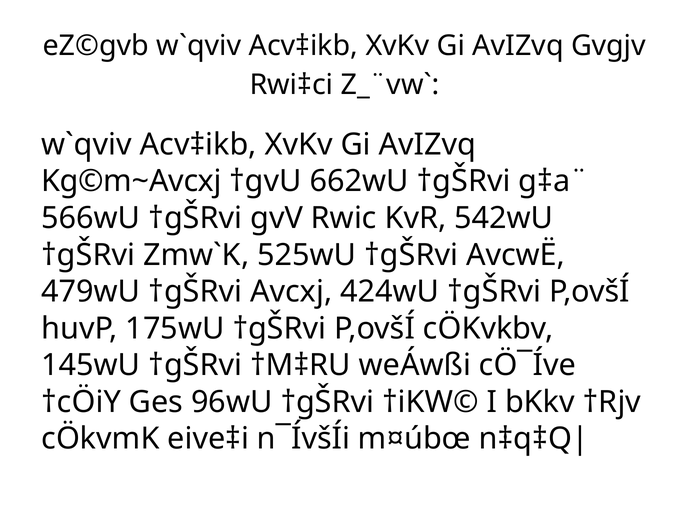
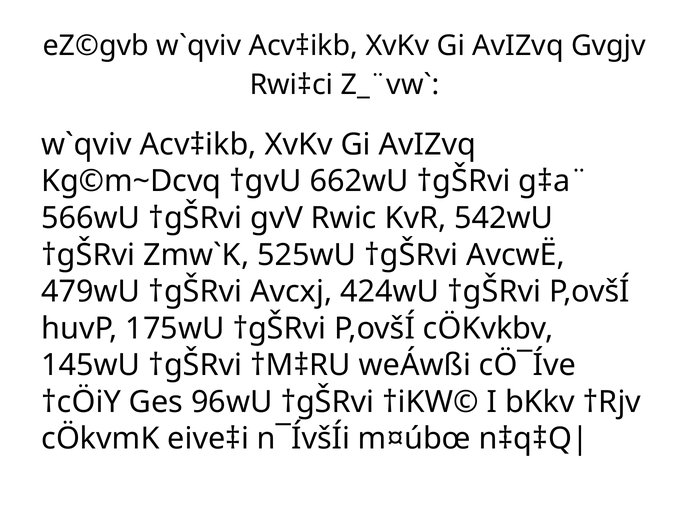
Kg©m~Avcxj: Kg©m~Avcxj -> Kg©m~Dcvq (131, 181)
